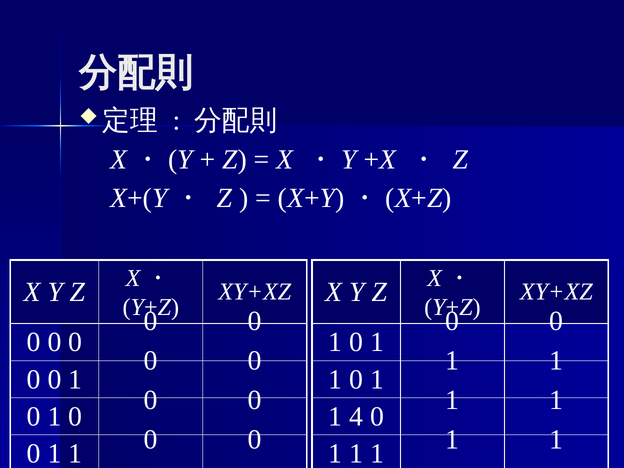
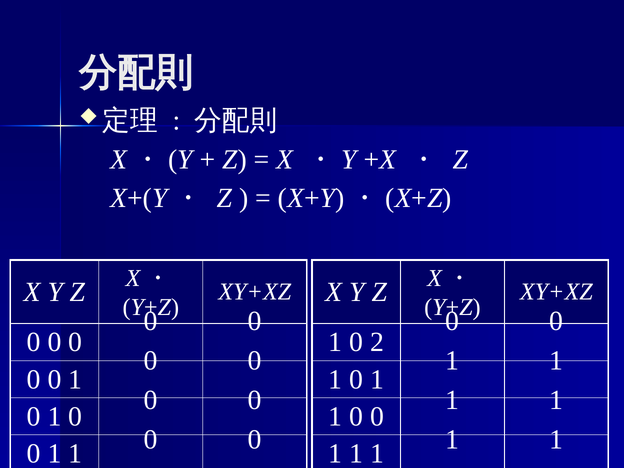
1: 1 -> 2 (377, 342)
4: 4 -> 0 (356, 416)
